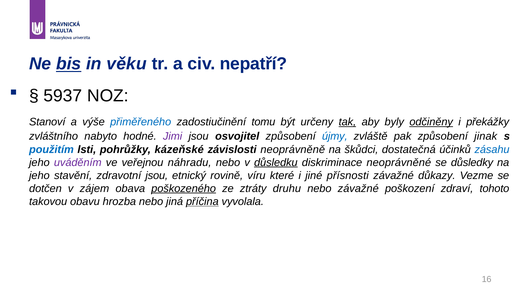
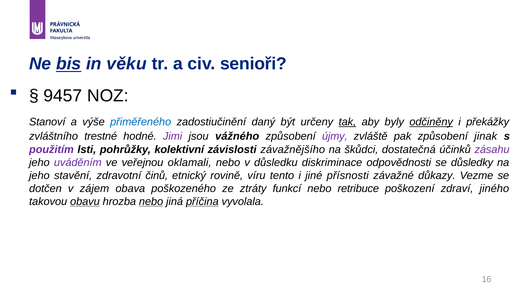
nepatří: nepatří -> senioři (254, 64)
5937: 5937 -> 9457 (63, 96)
tomu: tomu -> daný (263, 122)
nabyto: nabyto -> trestné (101, 137)
osvojitel: osvojitel -> vážného (237, 137)
újmy colour: blue -> purple (335, 137)
použitím colour: blue -> purple (51, 150)
kázeňské: kázeňské -> kolektivní (179, 150)
neoprávněně: neoprávněně -> závažnějšího (293, 150)
zásahu colour: blue -> purple (492, 150)
náhradu: náhradu -> oklamali (190, 163)
důsledku underline: present -> none (276, 163)
neoprávněné: neoprávněné -> odpovědnosti (399, 163)
zdravotní jsou: jsou -> činů (157, 176)
které: které -> tento (282, 176)
poškozeného underline: present -> none (184, 189)
druhu: druhu -> funkcí (287, 189)
nebo závažné: závažné -> retribuce (358, 189)
tohoto: tohoto -> jiného (494, 189)
obavu underline: none -> present (85, 202)
nebo underline: none -> present (151, 202)
